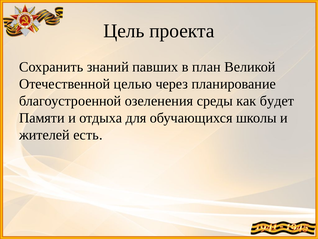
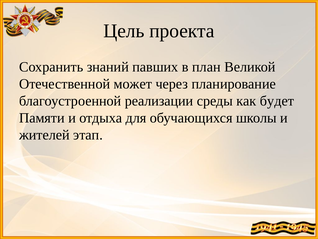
целью: целью -> может (133, 84)
озеленения: озеленения -> реализации (159, 101)
есть: есть -> этап (88, 135)
